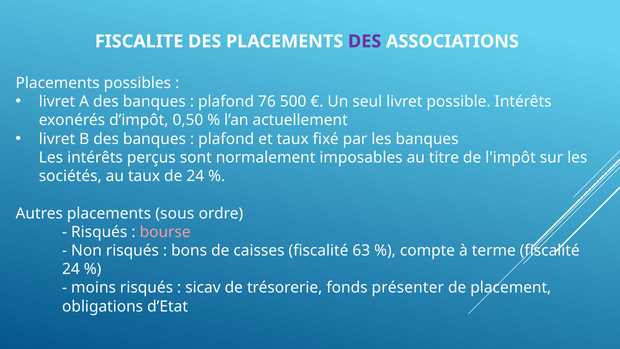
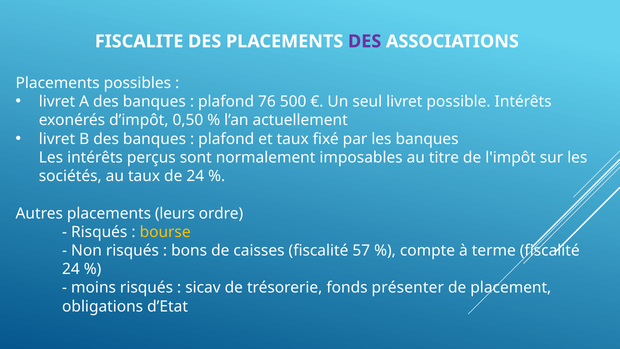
sous: sous -> leurs (175, 213)
bourse colour: pink -> yellow (165, 232)
63: 63 -> 57 (361, 250)
